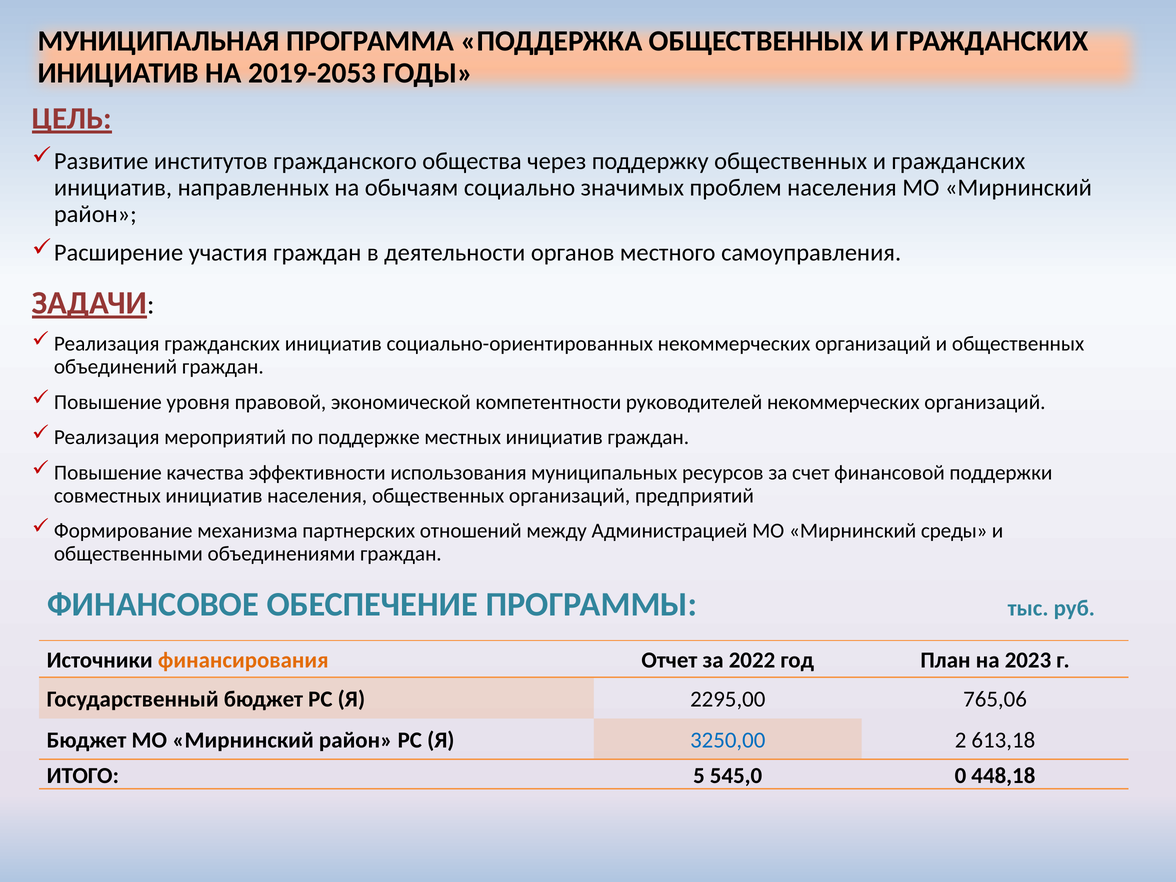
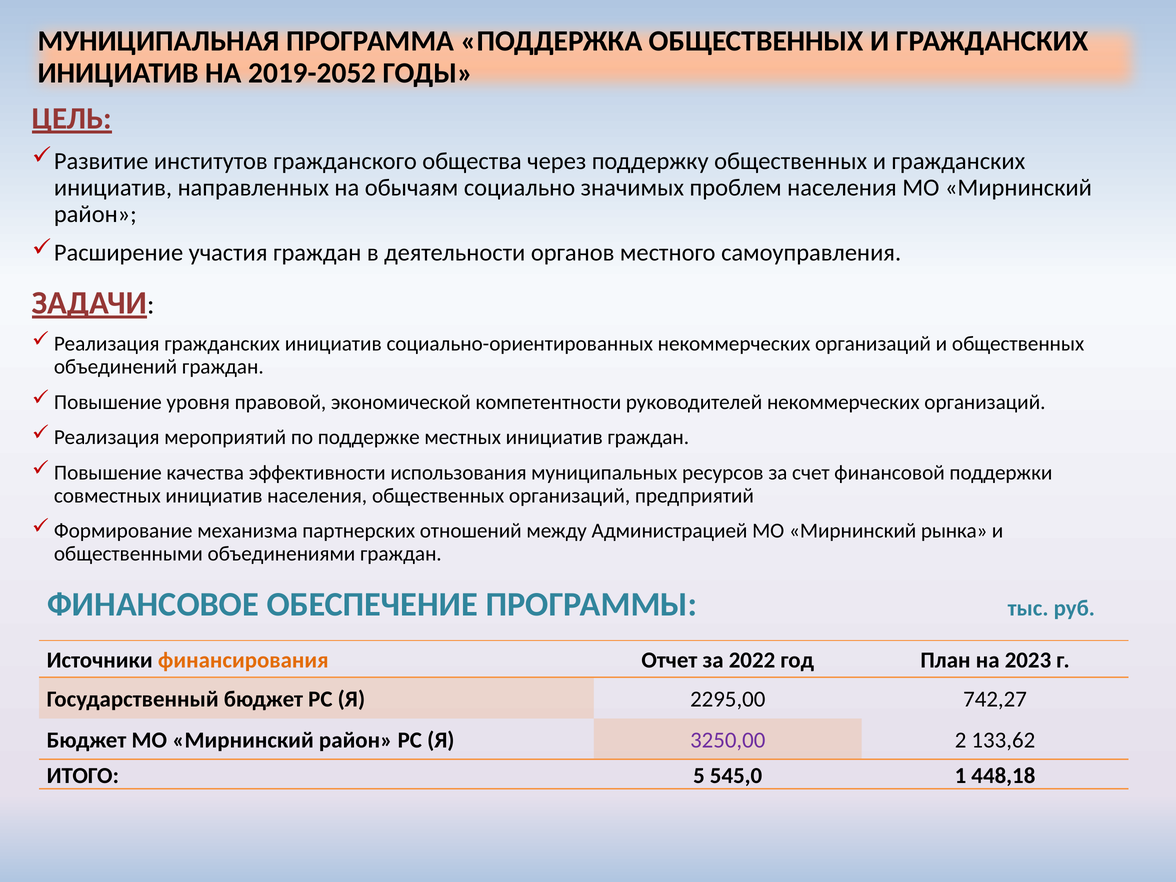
2019-2053: 2019-2053 -> 2019-2052 (312, 73)
среды: среды -> рынка (954, 531)
765,06: 765,06 -> 742,27 (995, 699)
3250,00 colour: blue -> purple (728, 740)
613,18: 613,18 -> 133,62 (1003, 740)
0: 0 -> 1 (960, 776)
